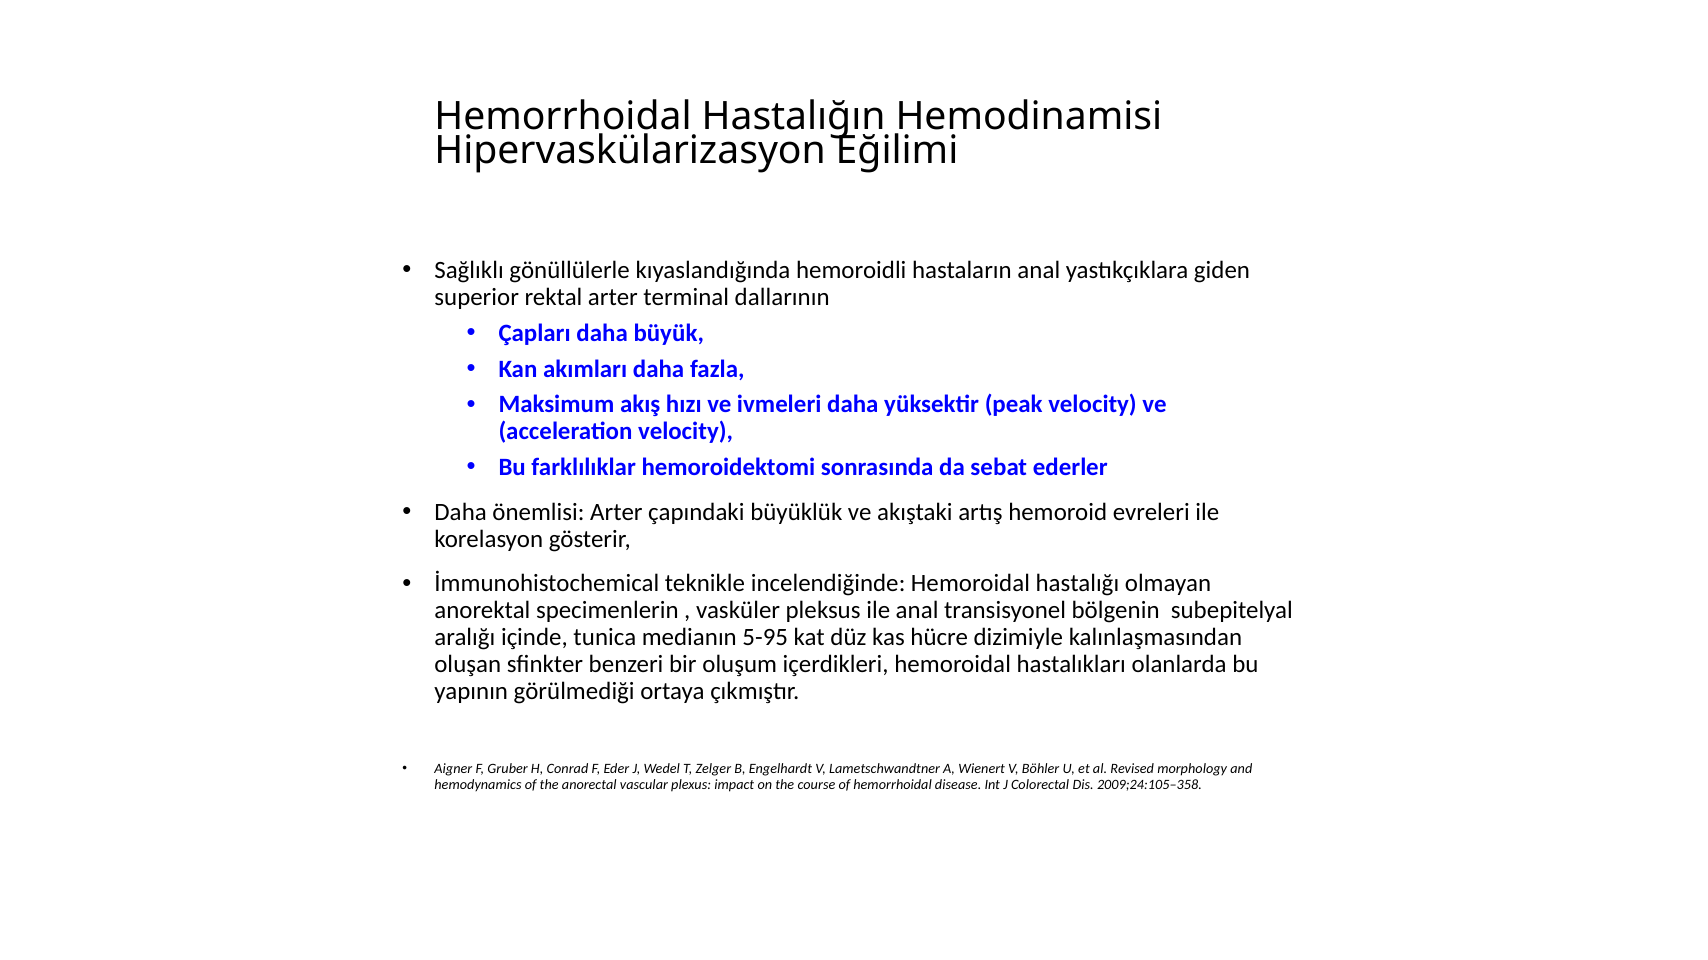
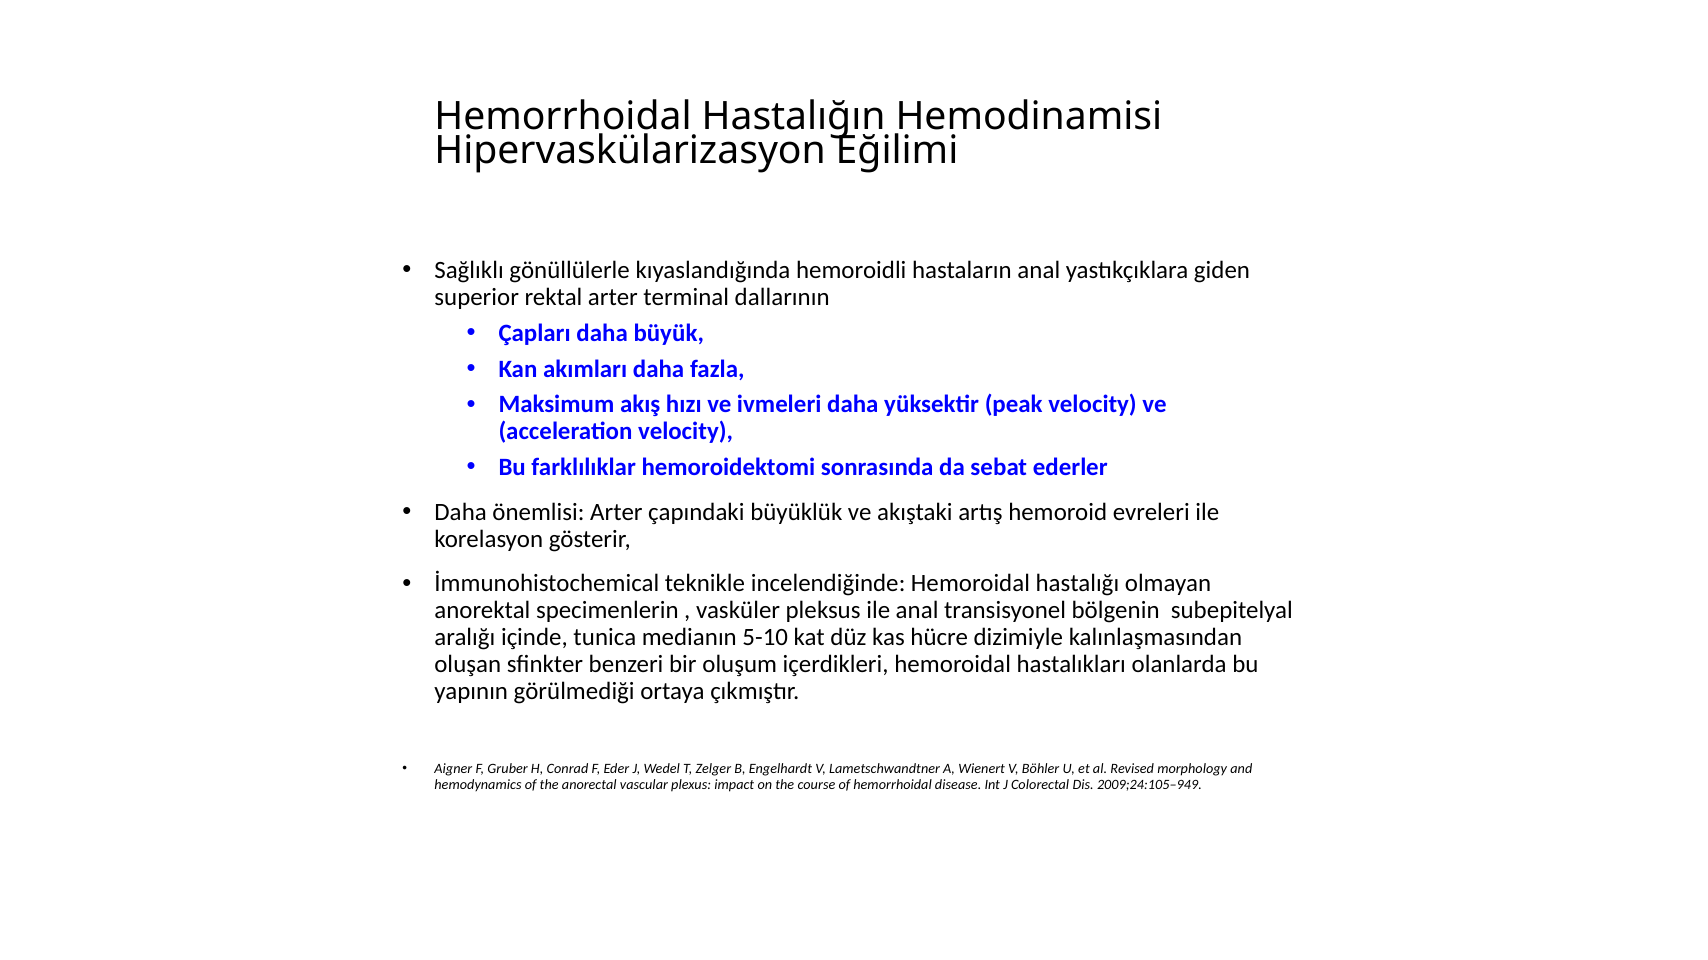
5-95: 5-95 -> 5-10 (765, 638)
2009;24:105–358: 2009;24:105–358 -> 2009;24:105–949 (1149, 785)
